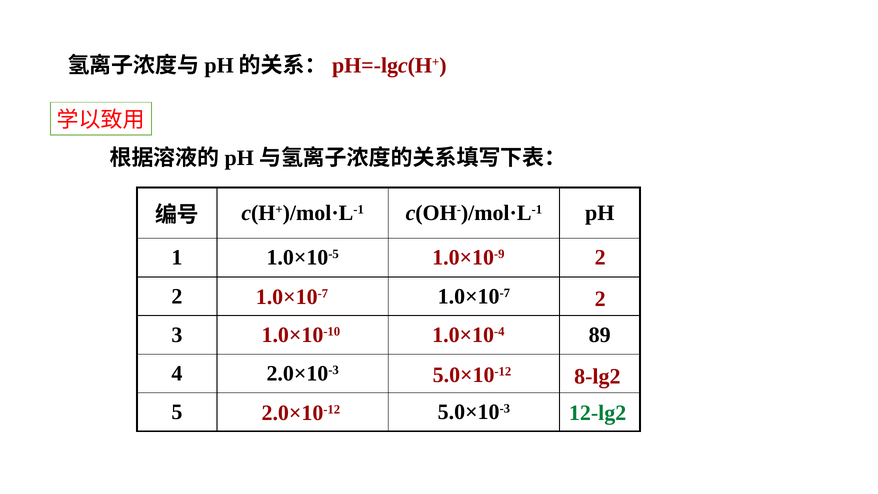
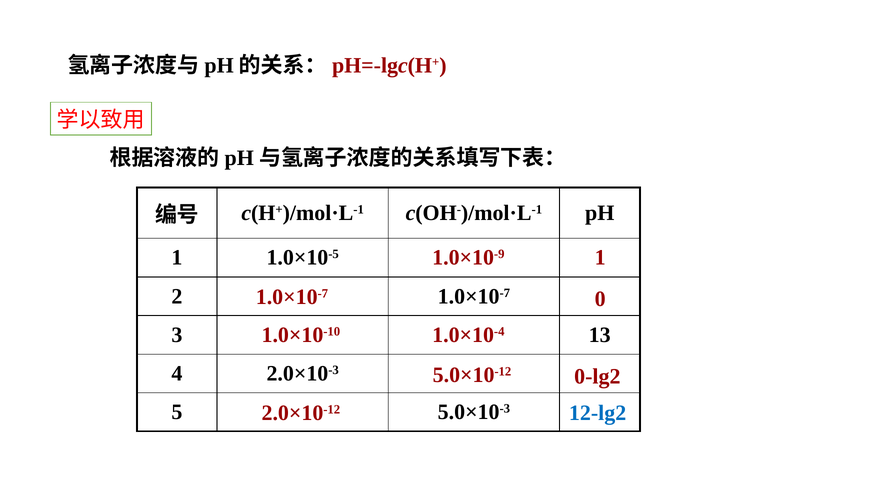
1.0×10-9 2: 2 -> 1 (600, 257)
1.0×10-7 2: 2 -> 0 (600, 299)
89: 89 -> 13 (600, 335)
8-lg2: 8-lg2 -> 0-lg2 (597, 377)
12-lg2 colour: green -> blue (598, 413)
